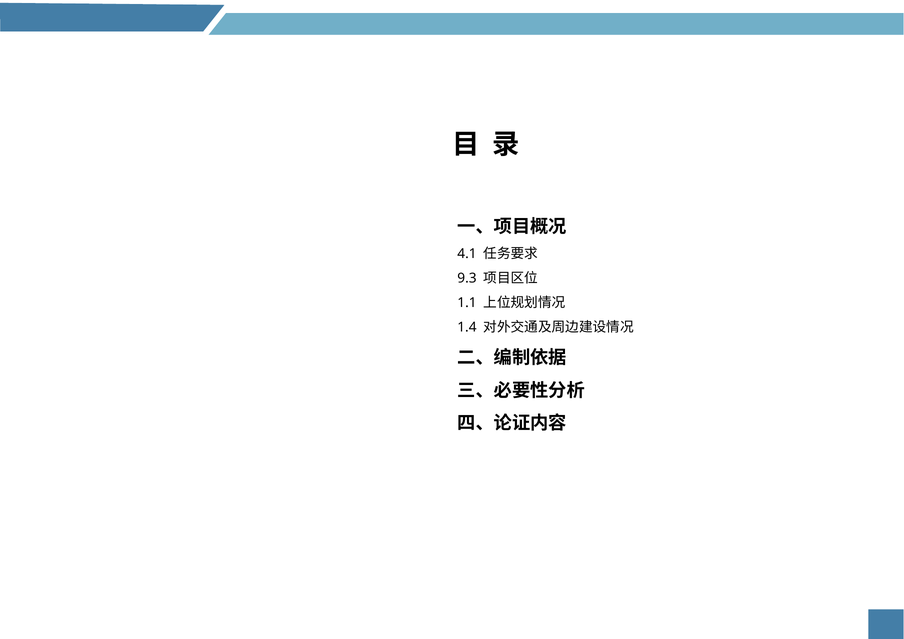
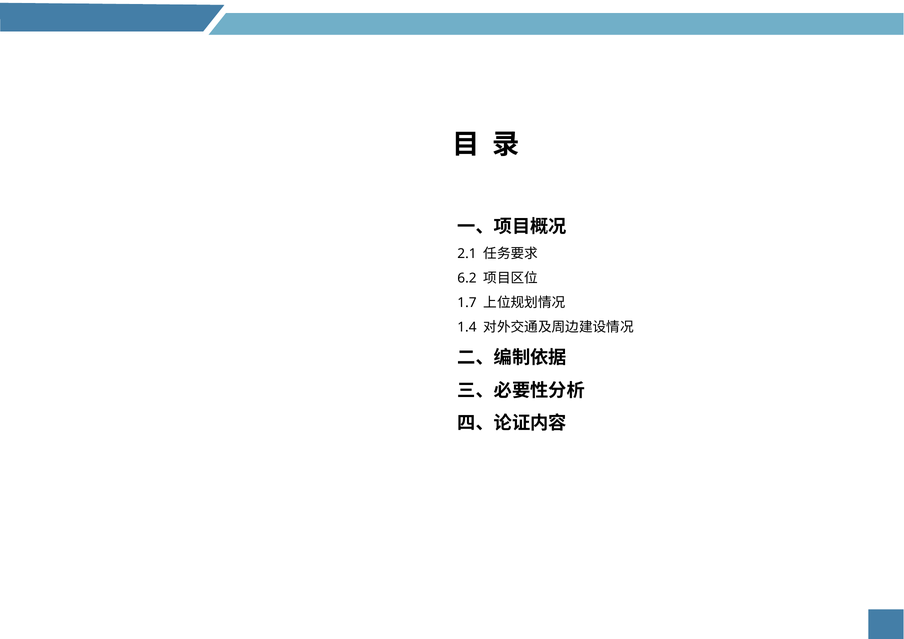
4.1: 4.1 -> 2.1 (467, 254)
9.3: 9.3 -> 6.2 (467, 278)
1.1: 1.1 -> 1.7 (467, 303)
